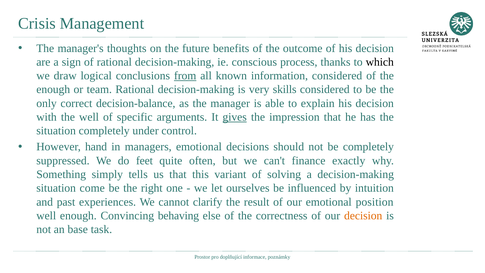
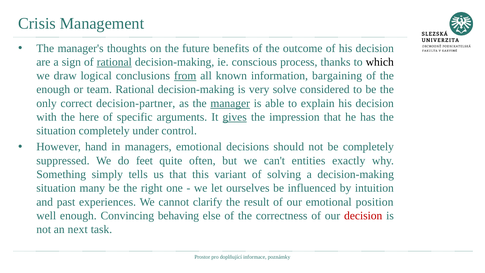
rational underline: none -> present (114, 62)
information considered: considered -> bargaining (337, 76)
skills: skills -> solve (285, 89)
decision-balance: decision-balance -> decision-partner (136, 103)
manager underline: none -> present (230, 103)
the well: well -> here (89, 117)
finance: finance -> entities (309, 161)
come: come -> many (92, 188)
decision colour: orange -> red (363, 216)
base: base -> next (78, 229)
